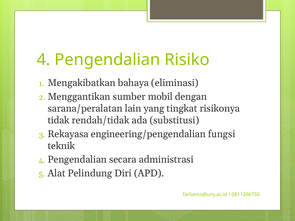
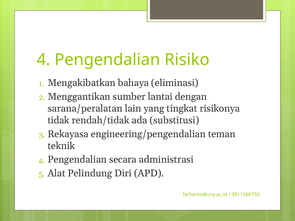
mobil: mobil -> lantai (160, 97)
fungsi: fungsi -> teman (222, 134)
